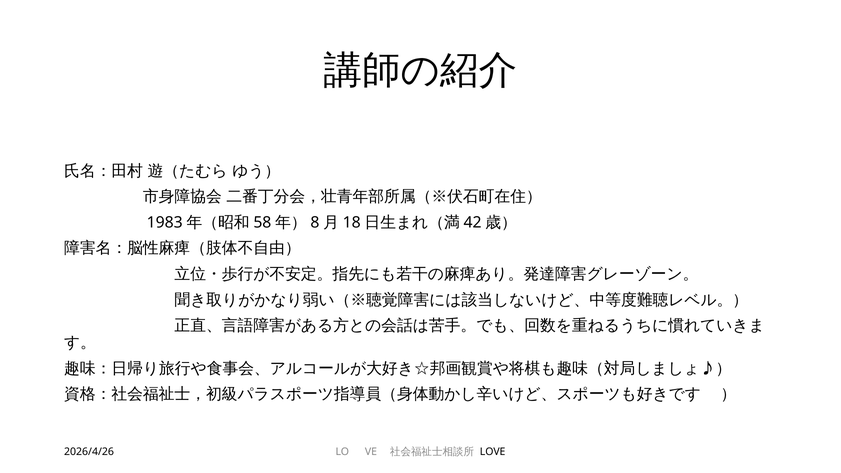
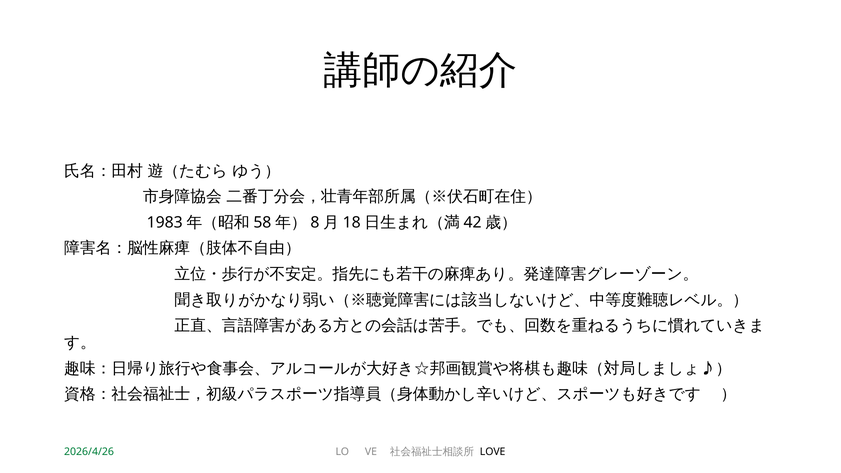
2026/4/26 colour: black -> green (89, 452)
